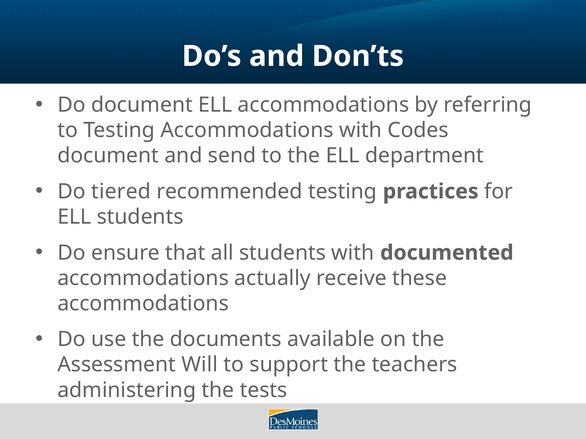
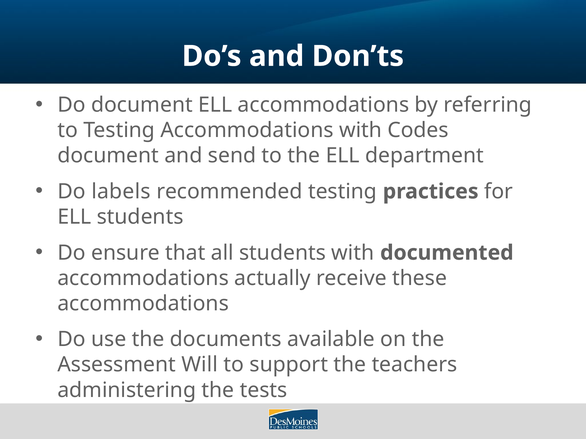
tiered: tiered -> labels (121, 192)
